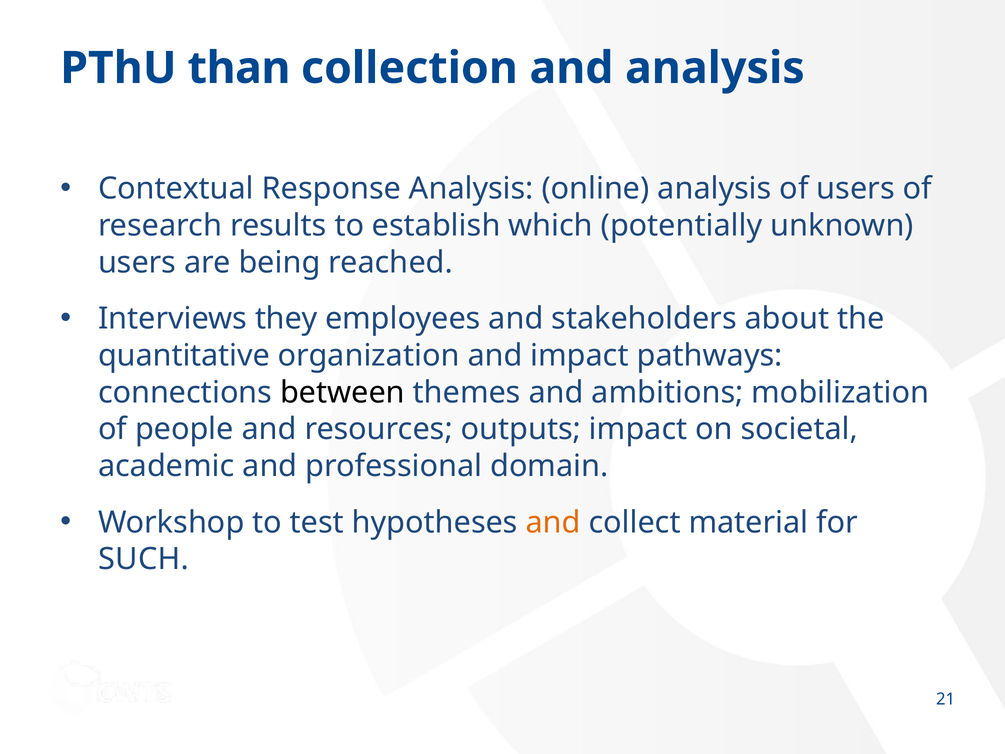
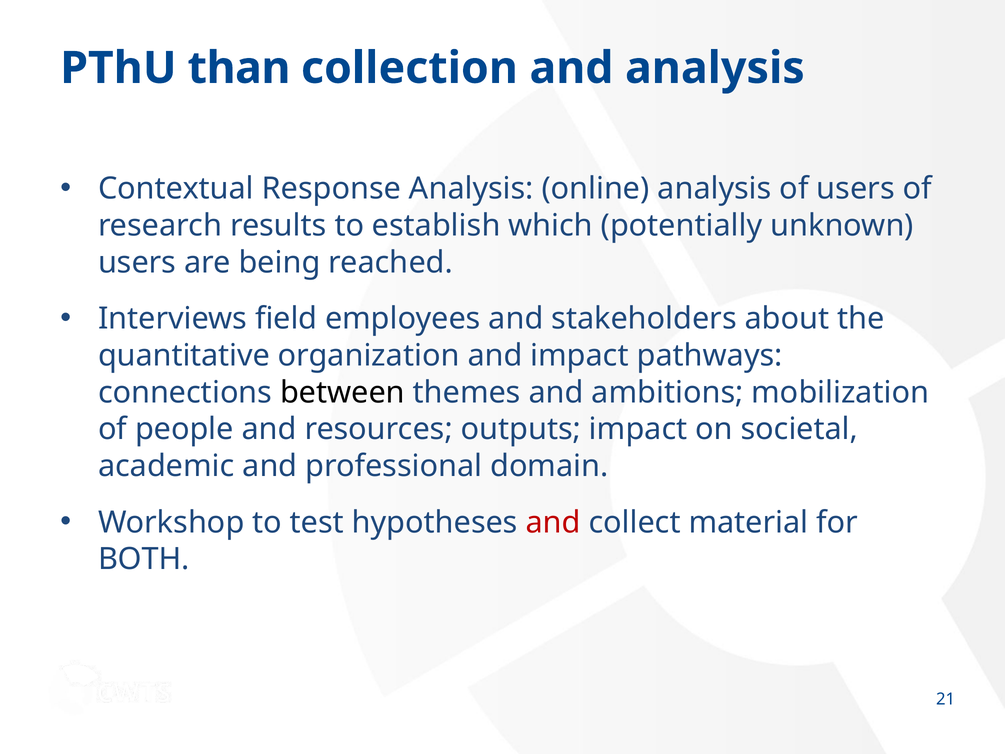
they: they -> field (286, 319)
and colour: orange -> red (553, 522)
SUCH: SUCH -> BOTH (144, 559)
